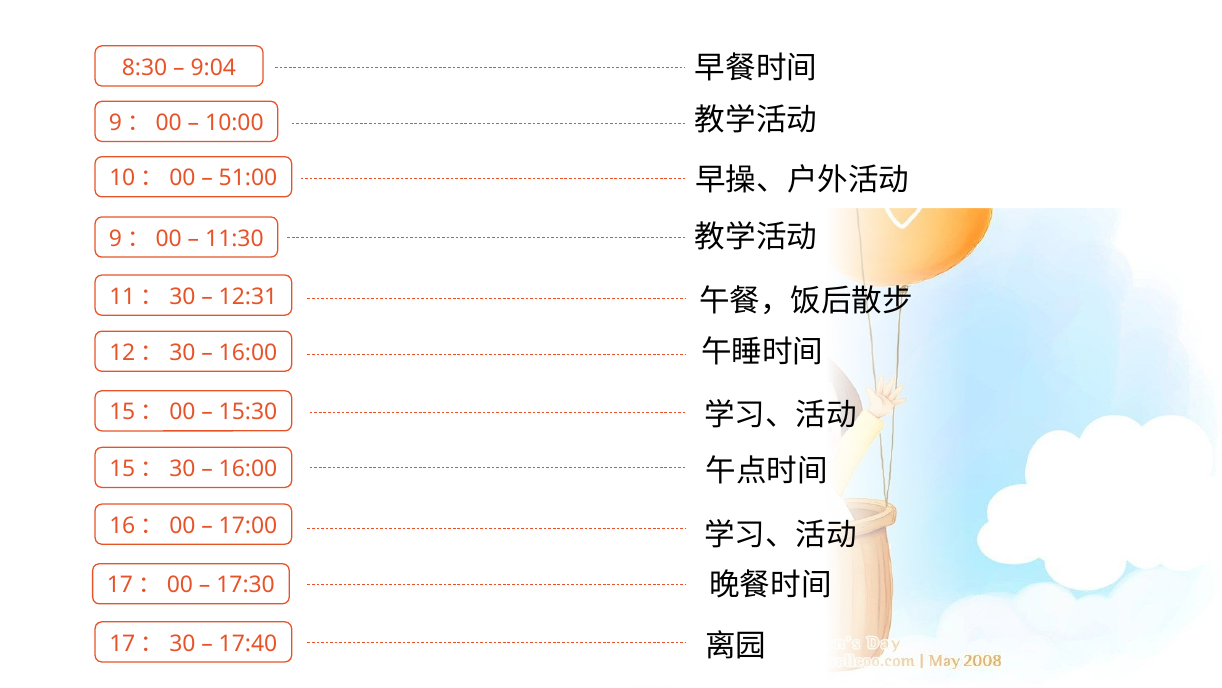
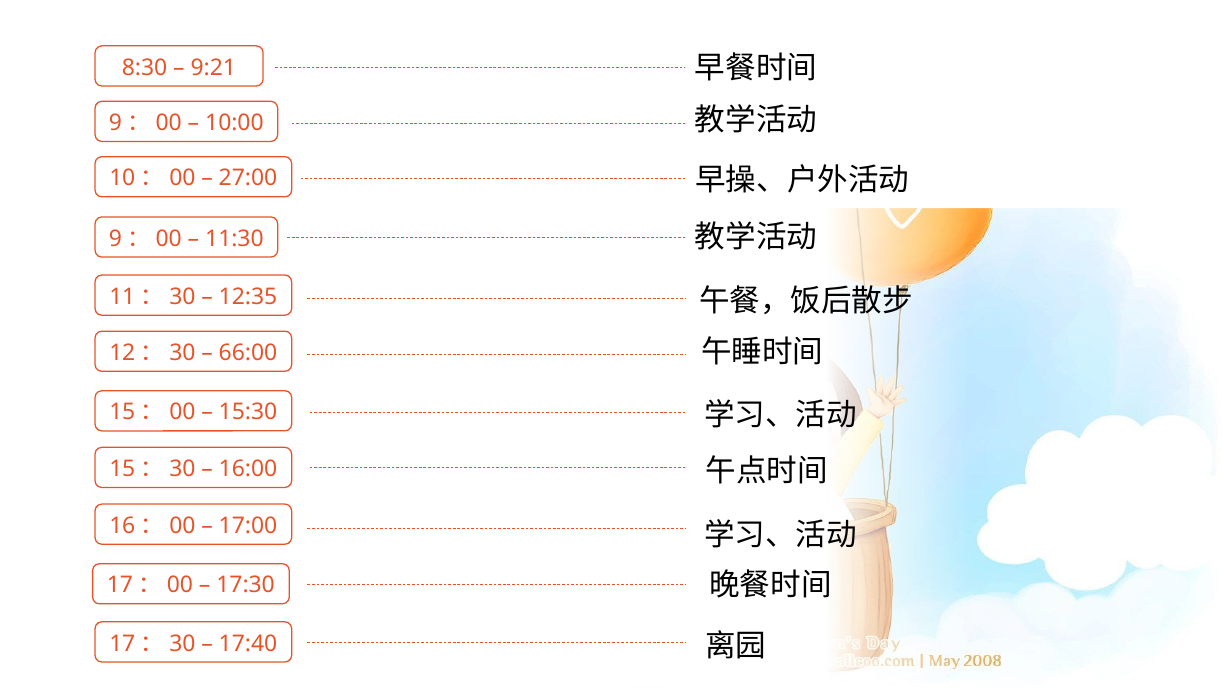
9:04: 9:04 -> 9:21 (213, 67)
51:00: 51:00 -> 27:00 (248, 178)
12:31: 12:31 -> 12:35 (248, 296)
16:00: 16:00 -> 66:00 (248, 352)
